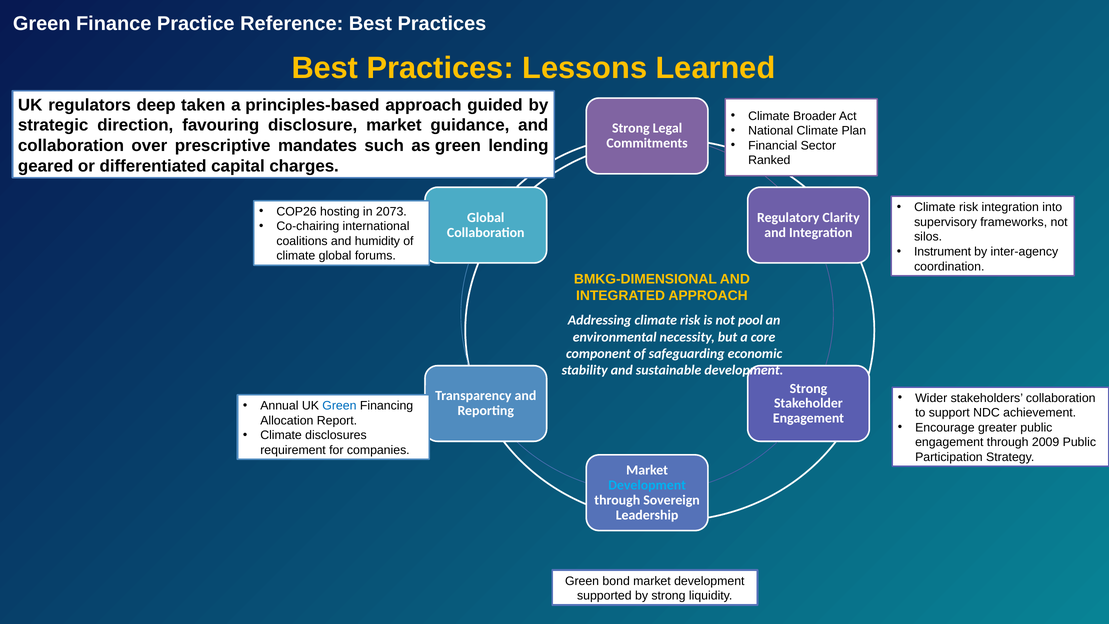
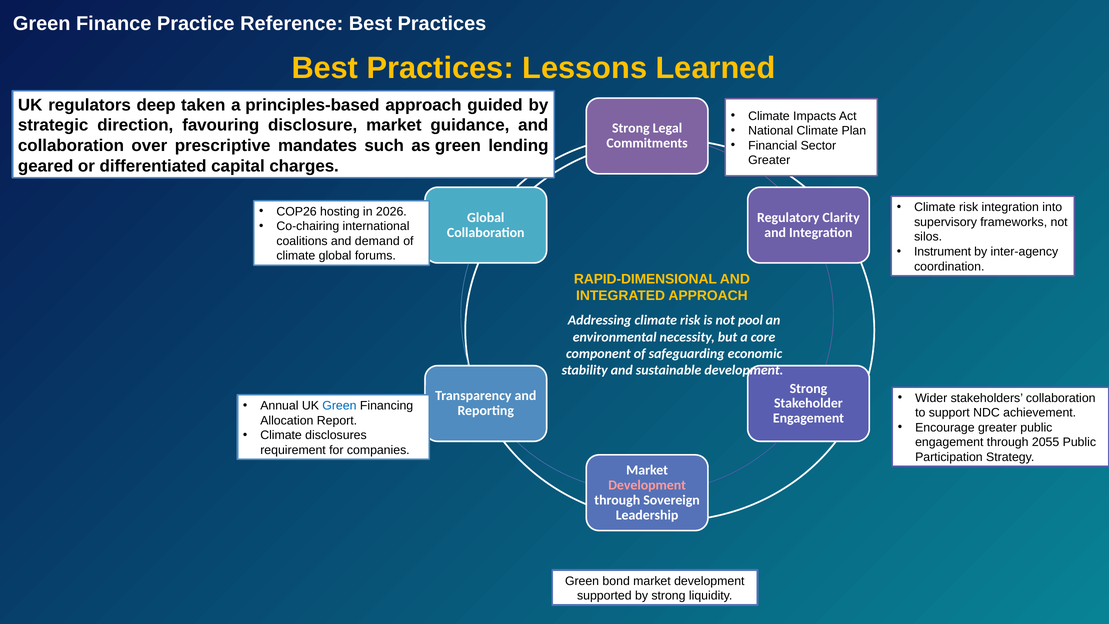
Broader: Broader -> Impacts (815, 116)
Ranked: Ranked -> Greater (769, 160)
2073: 2073 -> 2026 (391, 211)
humidity: humidity -> demand (377, 241)
BMKG-DIMENSIONAL: BMKG-DIMENSIONAL -> RAPID-DIMENSIONAL (645, 279)
2009: 2009 -> 2055 (1046, 442)
Development colour: light blue -> pink (647, 485)
